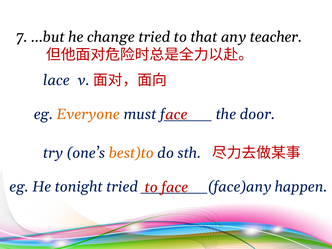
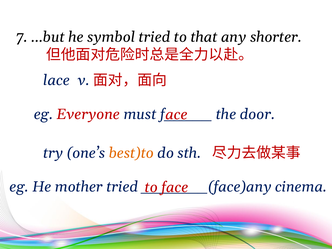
change: change -> symbol (111, 37)
teacher: teacher -> shorter (276, 37)
Everyone colour: orange -> red (88, 114)
tonight: tonight -> mother (79, 187)
happen: happen -> cinema (301, 187)
